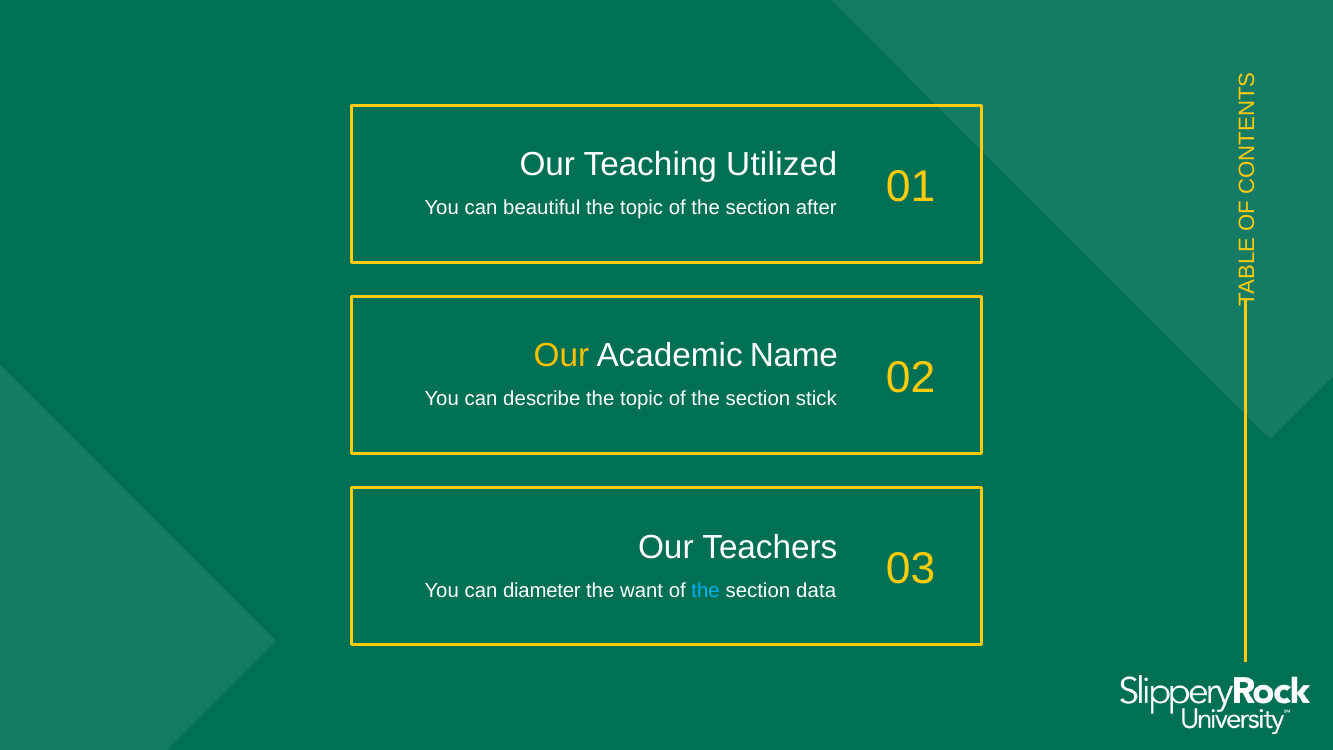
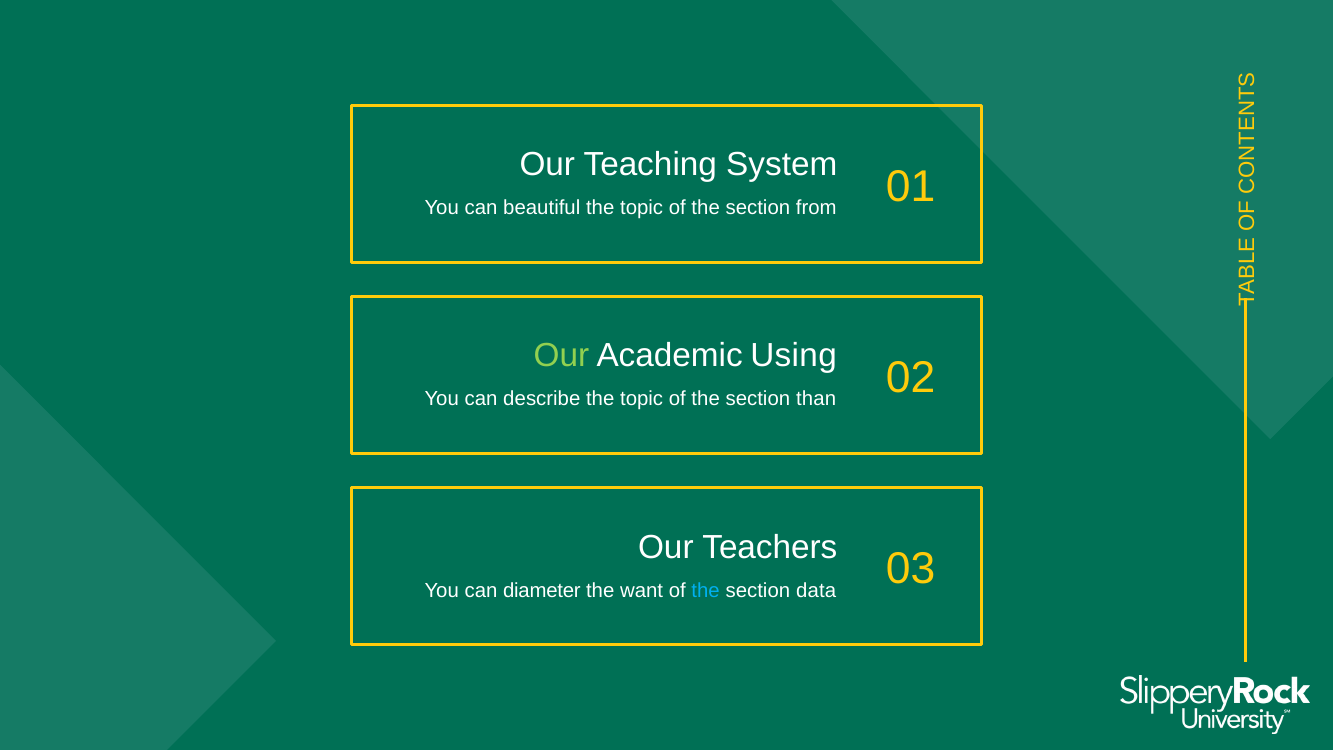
Utilized: Utilized -> System (782, 164)
after: after -> from (816, 207)
Our colour: yellow -> light green (561, 356)
Name: Name -> Using (794, 356)
stick: stick -> than (816, 399)
